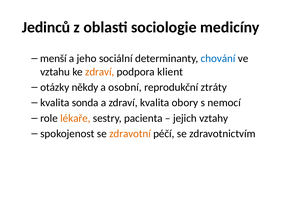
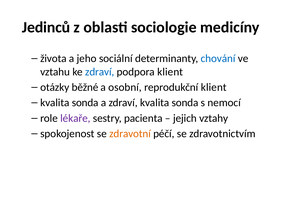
menší: menší -> života (53, 59)
zdraví colour: orange -> blue (100, 72)
někdy: někdy -> běžné (85, 88)
reprodukční ztráty: ztráty -> klient (214, 88)
zdraví kvalita obory: obory -> sonda (185, 103)
lékaře colour: orange -> purple (75, 119)
